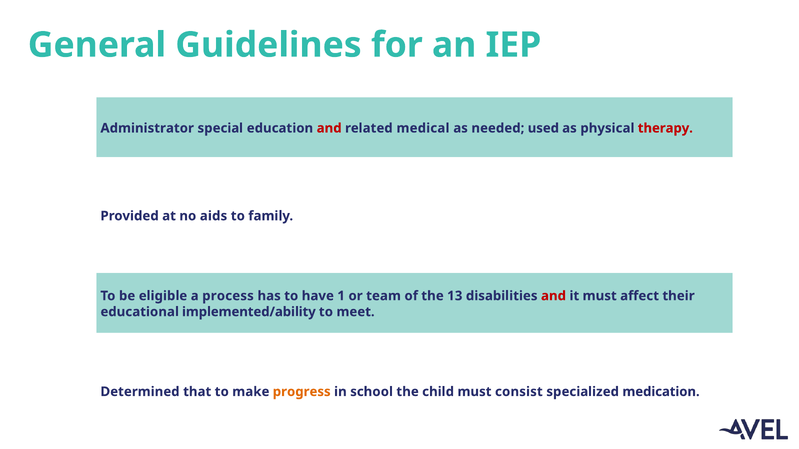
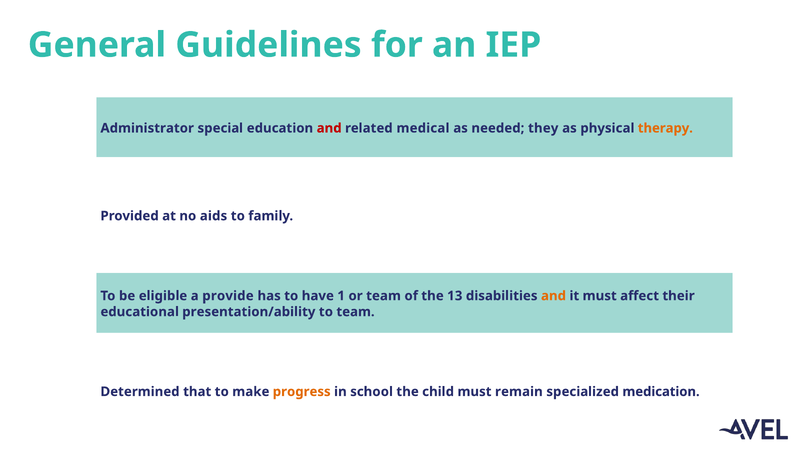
used: used -> they (543, 128)
therapy colour: red -> orange (665, 128)
process: process -> provide (228, 296)
and colour: red -> orange (553, 296)
implemented/ability: implemented/ability -> presentation/ability (249, 312)
to meet: meet -> team (356, 312)
consist: consist -> remain (519, 392)
